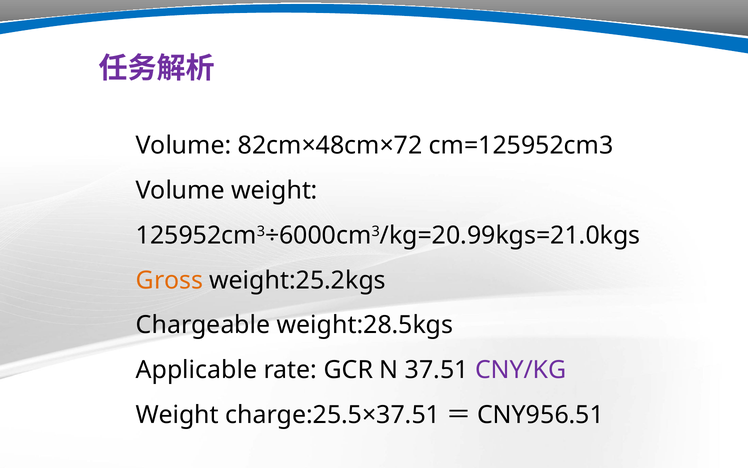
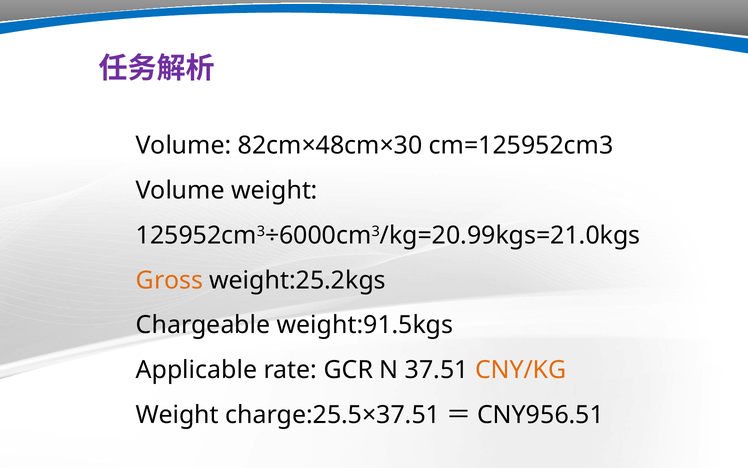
82cm×48cm×72: 82cm×48cm×72 -> 82cm×48cm×30 (330, 145)
weight:28.5kgs: weight:28.5kgs -> weight:91.5kgs (365, 325)
CNY/KG colour: purple -> orange (521, 370)
